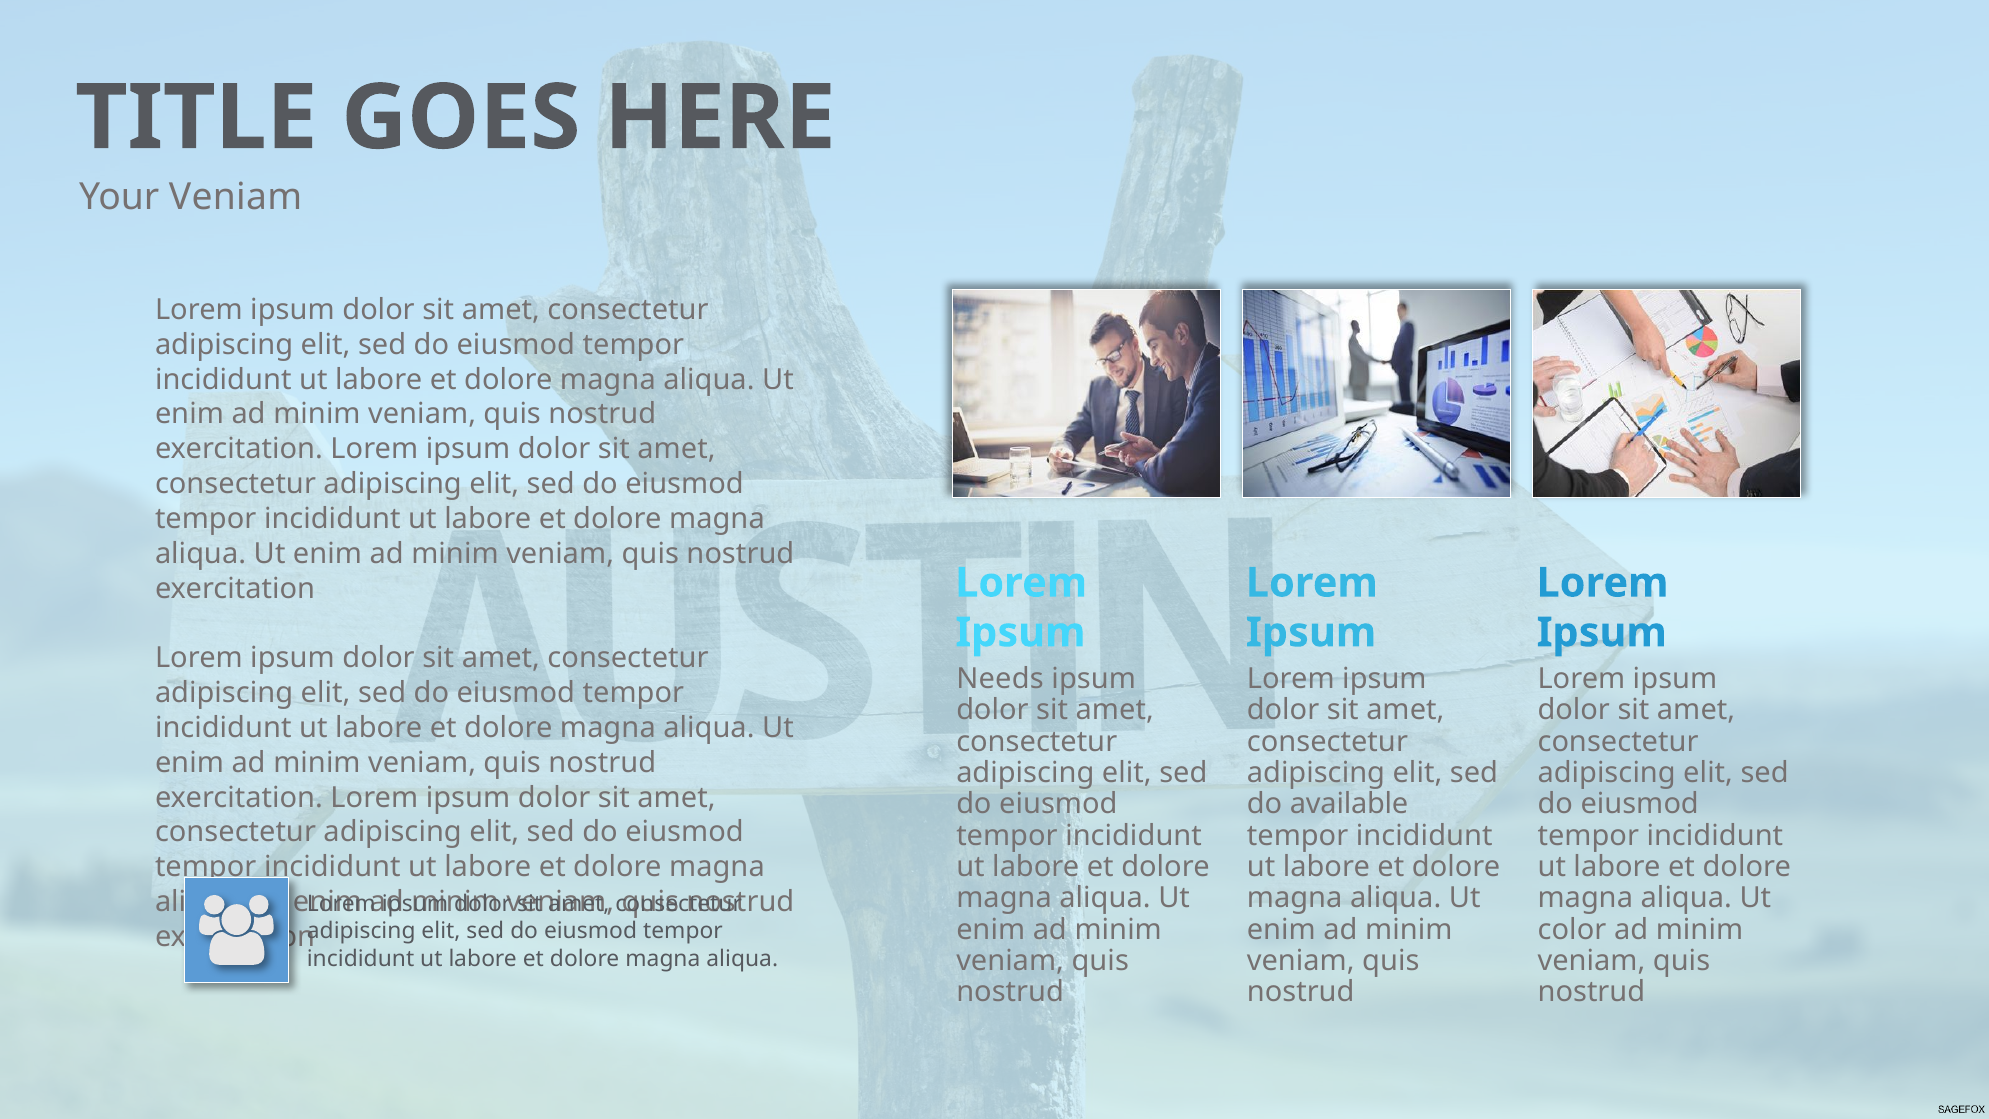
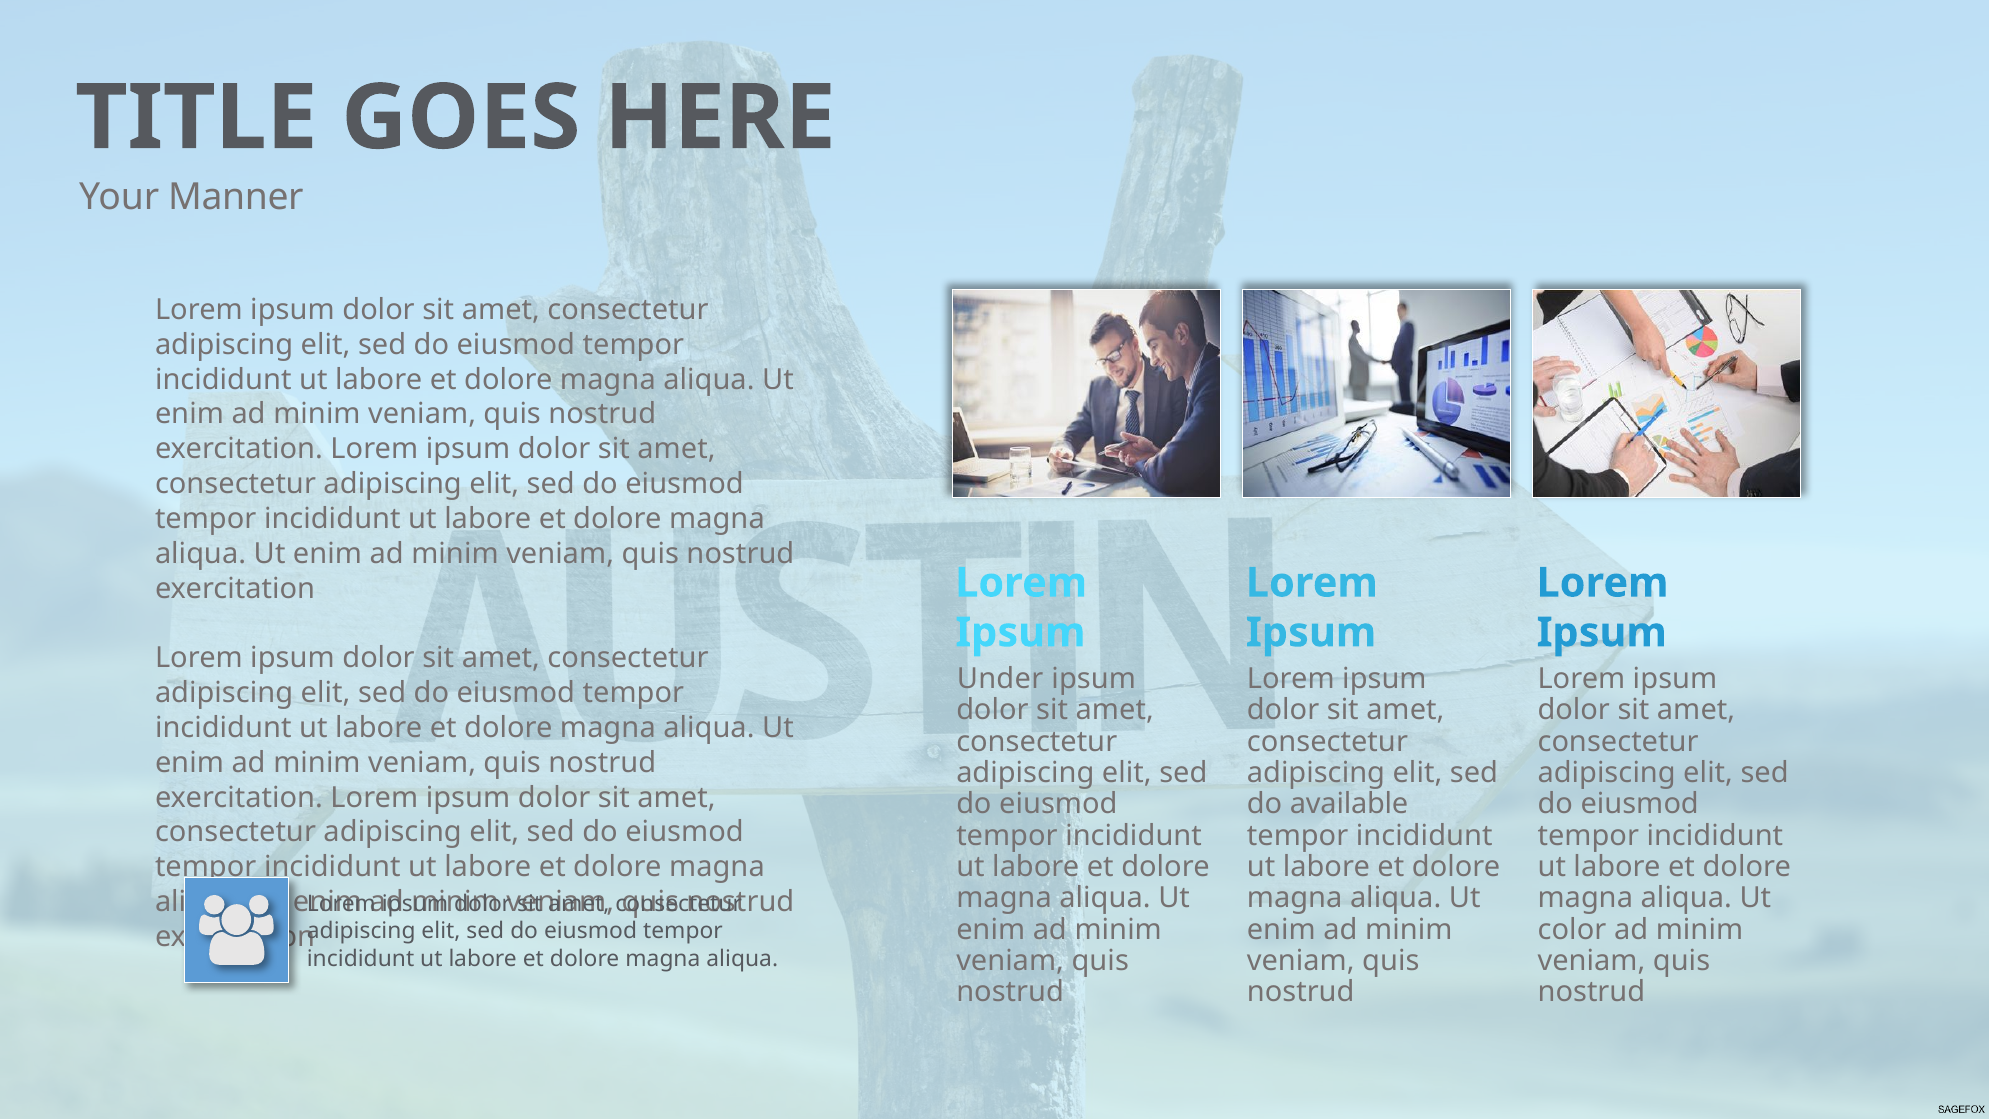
Your Veniam: Veniam -> Manner (236, 197)
Needs: Needs -> Under (1000, 679)
